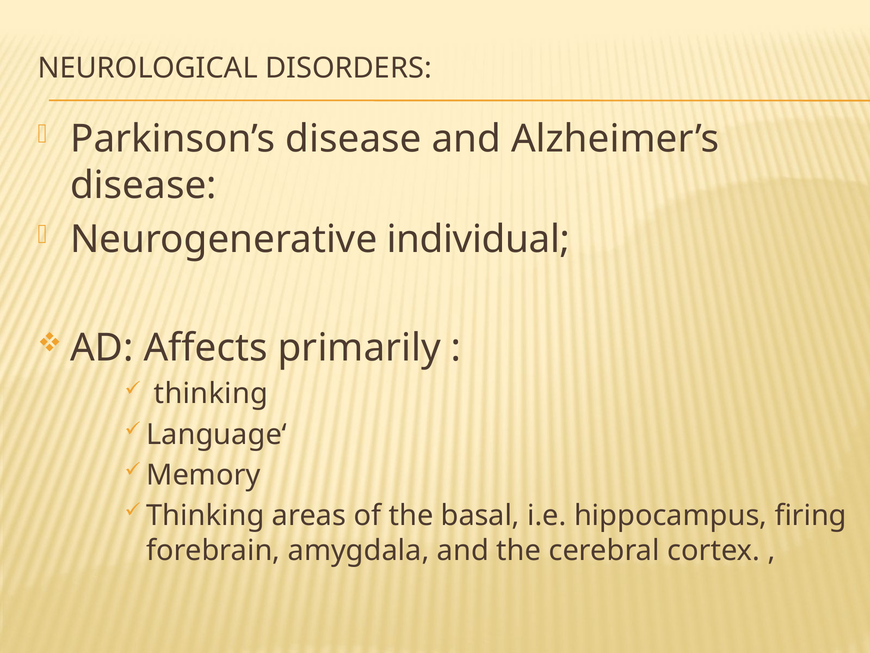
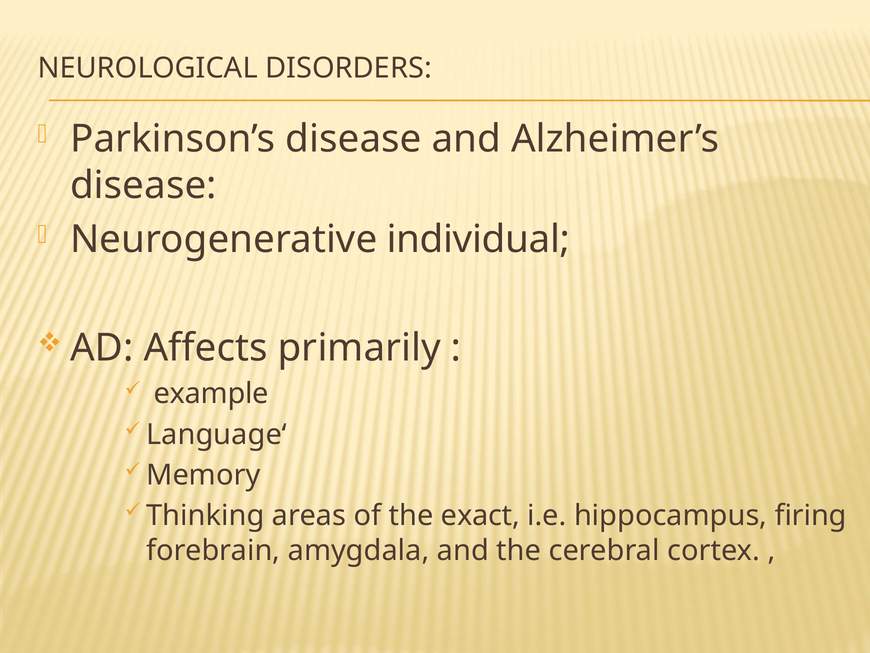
thinking: thinking -> example (211, 394)
basal: basal -> exact (480, 515)
